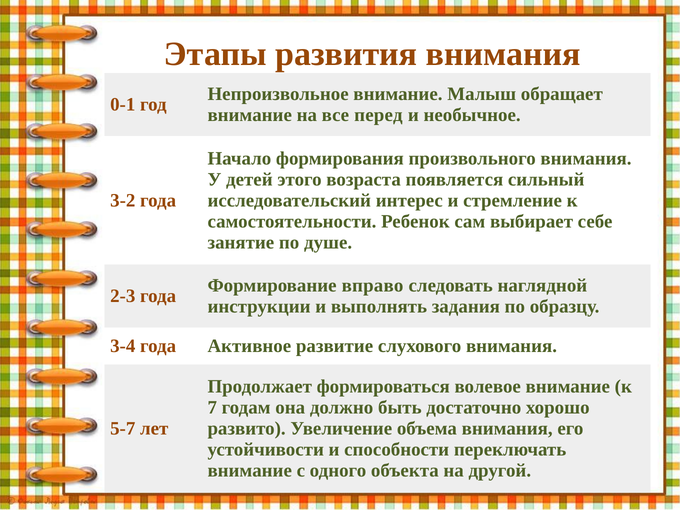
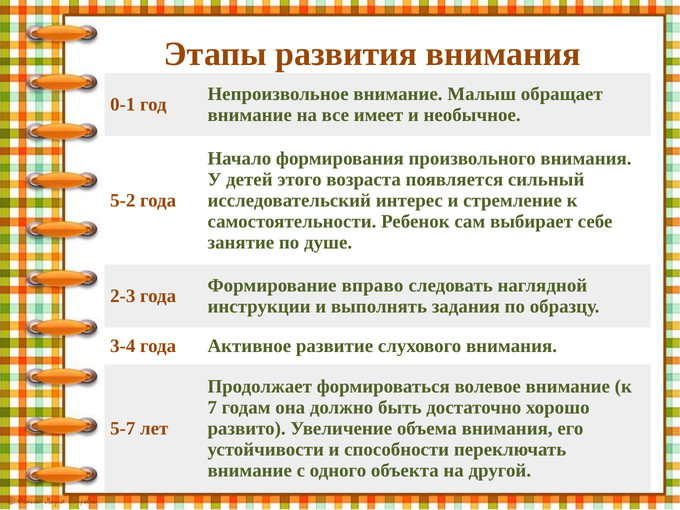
перед: перед -> имеет (379, 115)
3-2: 3-2 -> 5-2 (123, 200)
